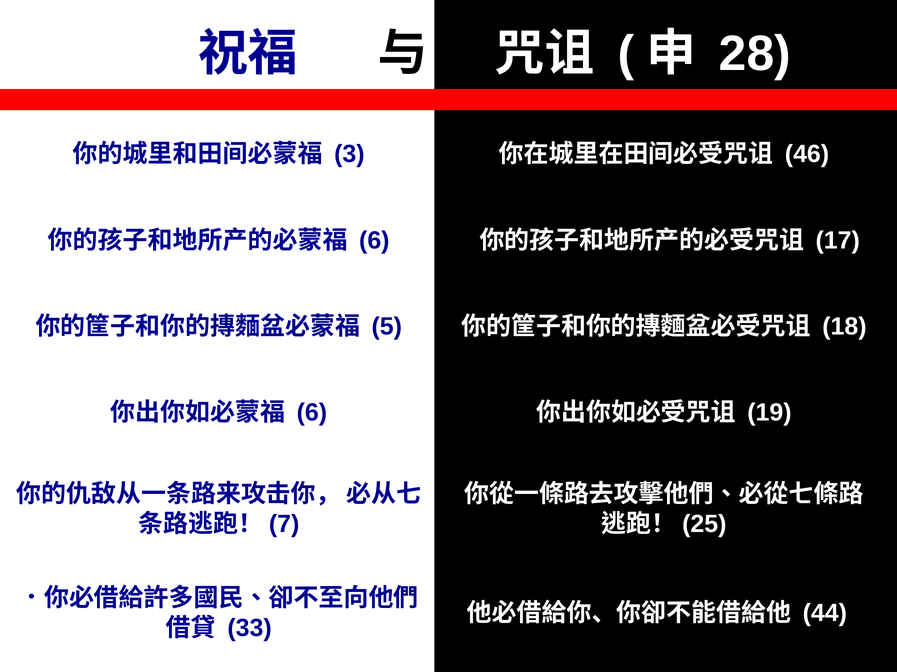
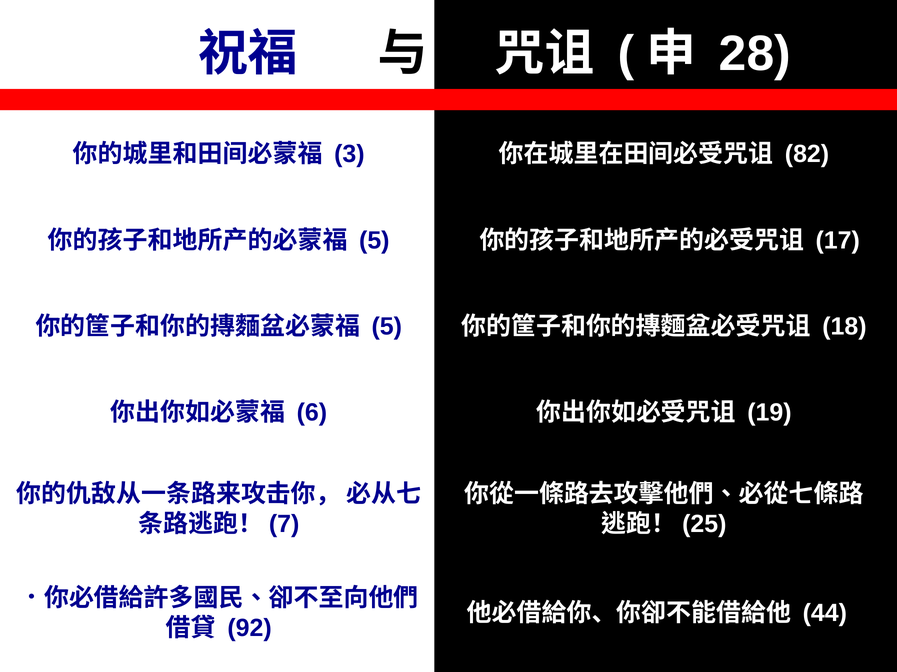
46: 46 -> 82 (807, 154)
6: 6 -> 5 (374, 241)
33: 33 -> 92 (250, 629)
